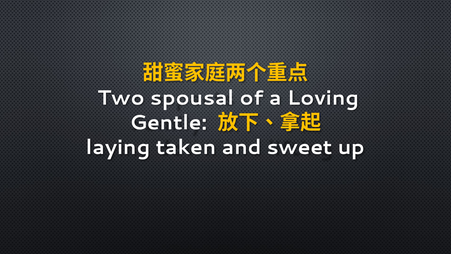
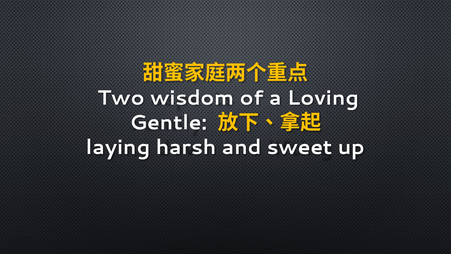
spousal: spousal -> wisdom (192, 98)
taken: taken -> harsh (186, 147)
